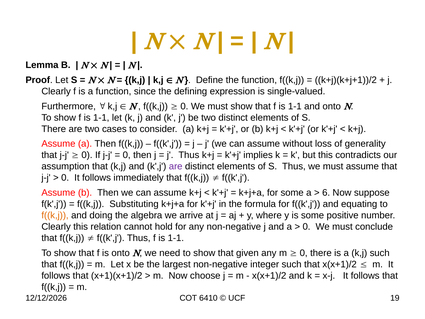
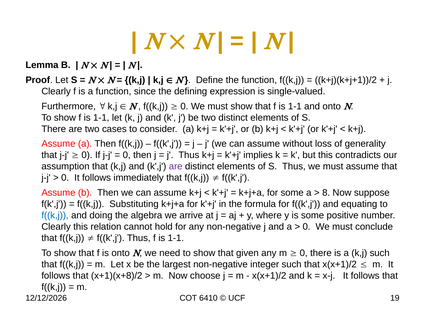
6: 6 -> 8 (326, 193)
f((k,j colour: orange -> blue (55, 215)
x+1)(x+1)/2: x+1)(x+1)/2 -> x+1)(x+8)/2 (117, 275)
